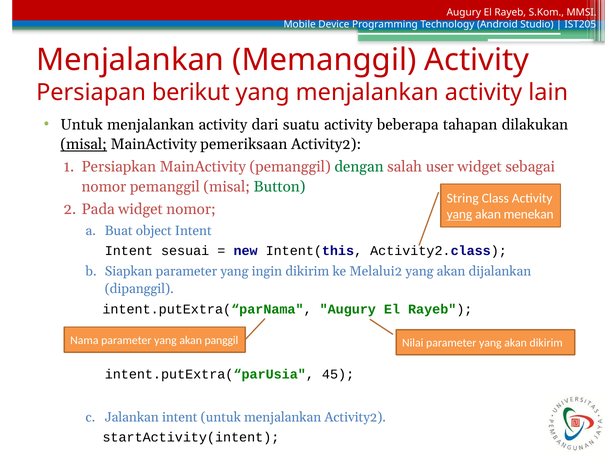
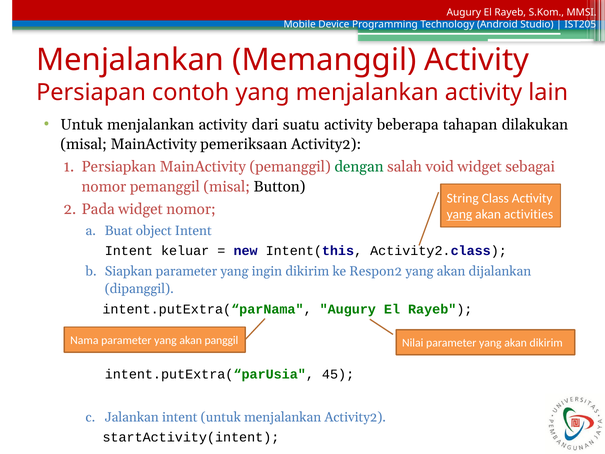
berikut: berikut -> contoh (191, 92)
misal underline: present -> none (84, 144)
user: user -> void (440, 167)
Button colour: green -> black (280, 187)
menekan: menekan -> activities (529, 214)
sesuai: sesuai -> keluar (185, 251)
Melalui2: Melalui2 -> Respon2 (376, 271)
